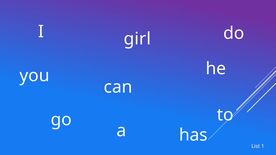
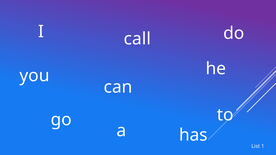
girl: girl -> call (137, 39)
